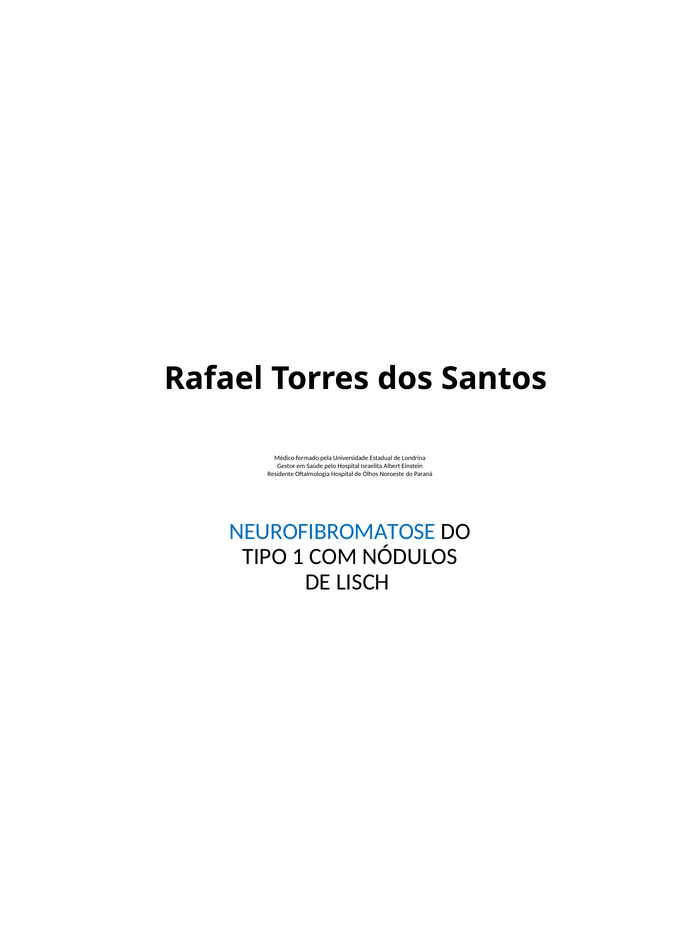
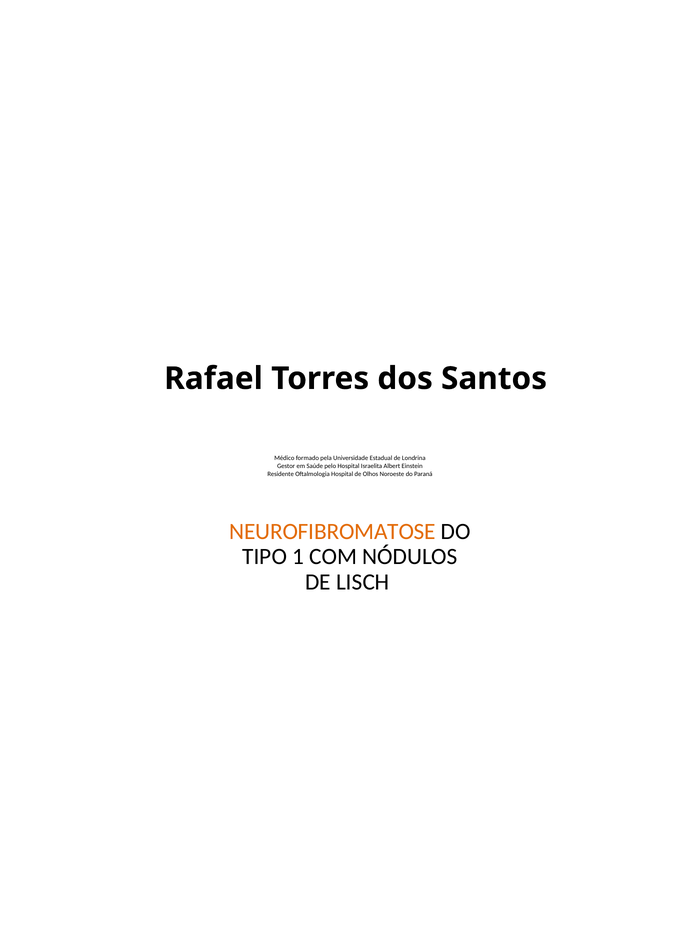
NEUROFIBROMATOSE colour: blue -> orange (332, 532)
